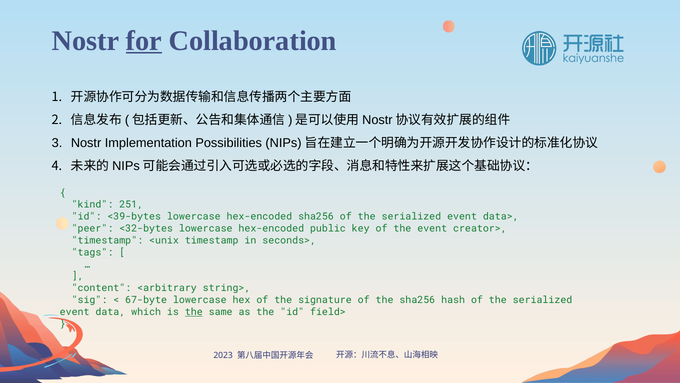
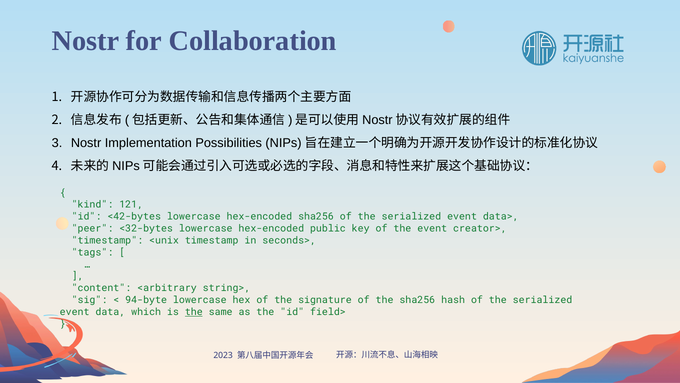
for underline: present -> none (144, 41)
251: 251 -> 121 (131, 204)
<39-bytes: <39-bytes -> <42-bytes (134, 216)
67-byte: 67-byte -> 94-byte (146, 300)
